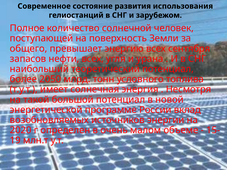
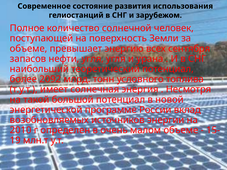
общего: общего -> объеме (29, 49)
нефти всех: всех -> угля (93, 59)
2050: 2050 -> 2092 (50, 79)
2020: 2020 -> 2010 (21, 130)
